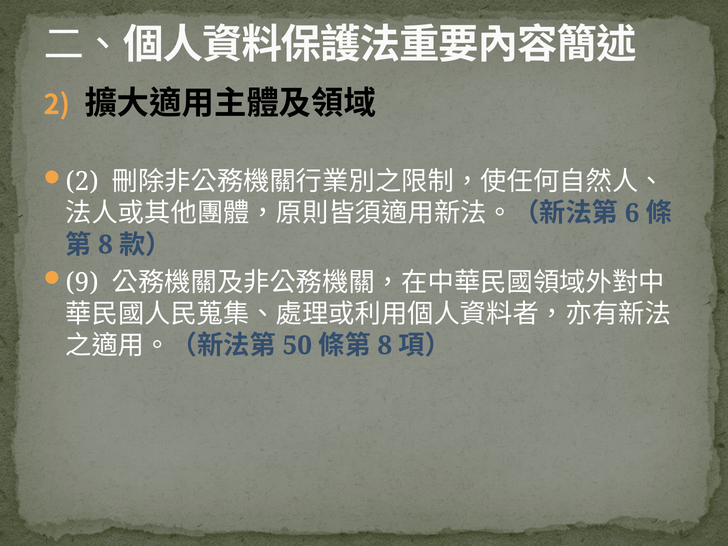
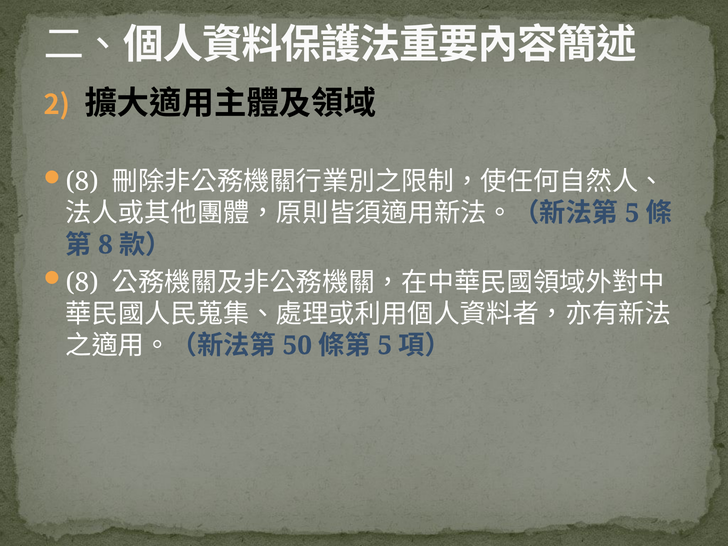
2: 2 -> 8 (82, 182)
6: 6 -> 5 (632, 213)
9: 9 -> 8 (82, 282)
8: 8 -> 5 (385, 345)
